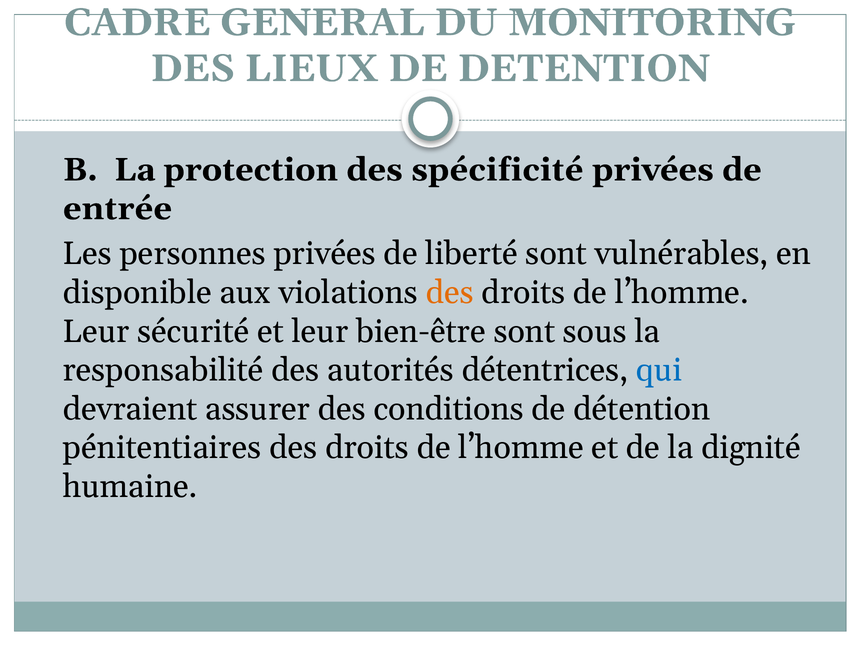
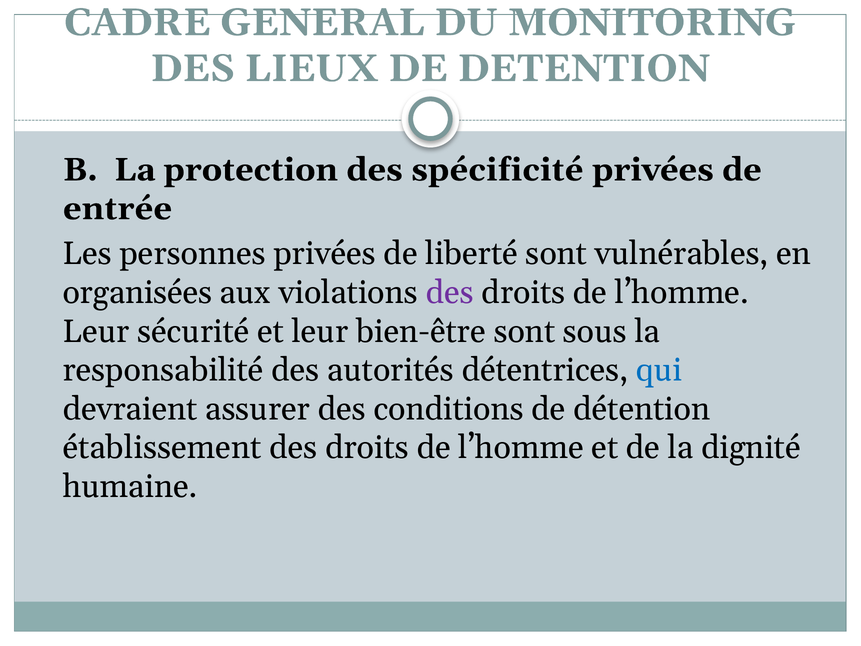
disponible: disponible -> organisées (137, 292)
des colour: orange -> purple (450, 292)
pénitentiaires: pénitentiaires -> établissement (162, 448)
